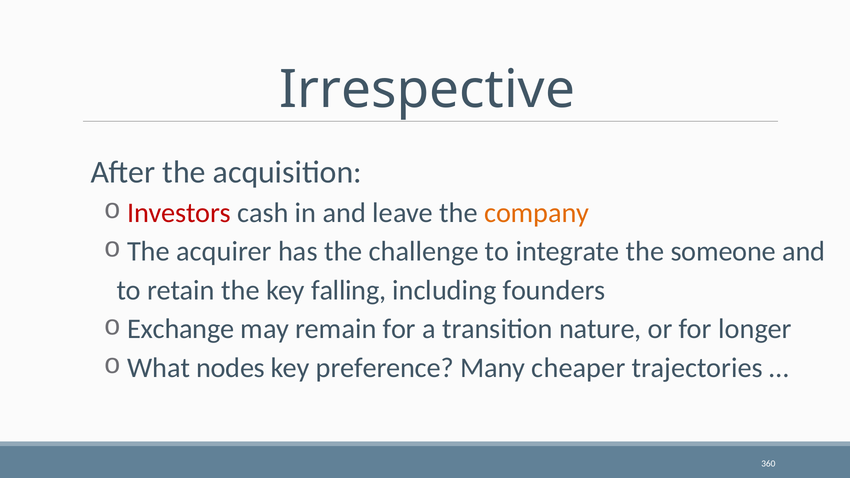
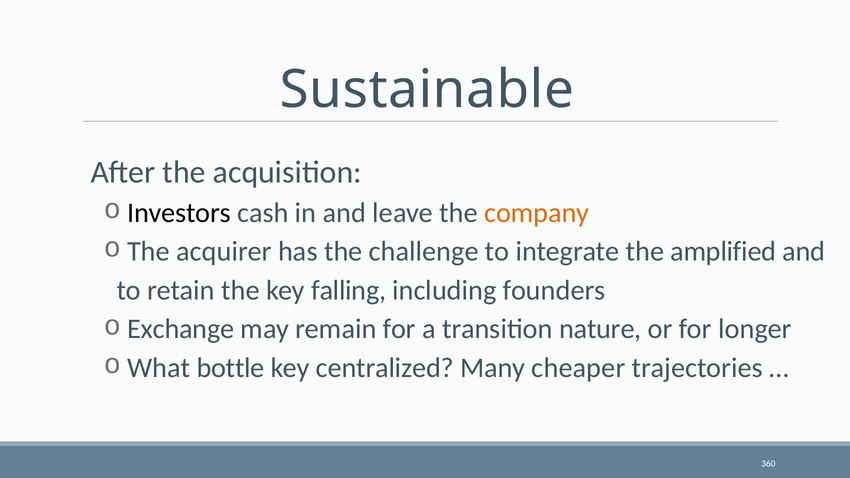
Irrespective: Irrespective -> Sustainable (427, 90)
Investors colour: red -> black (179, 213)
someone: someone -> amplified (723, 252)
nodes: nodes -> bottle (231, 368)
preference: preference -> centralized (385, 368)
